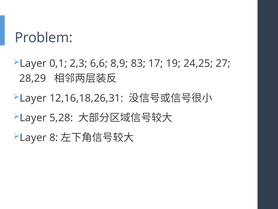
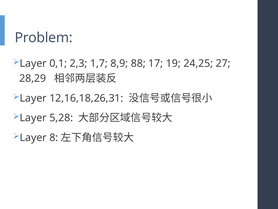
6,6: 6,6 -> 1,7 (99, 63)
83: 83 -> 88 (138, 63)
